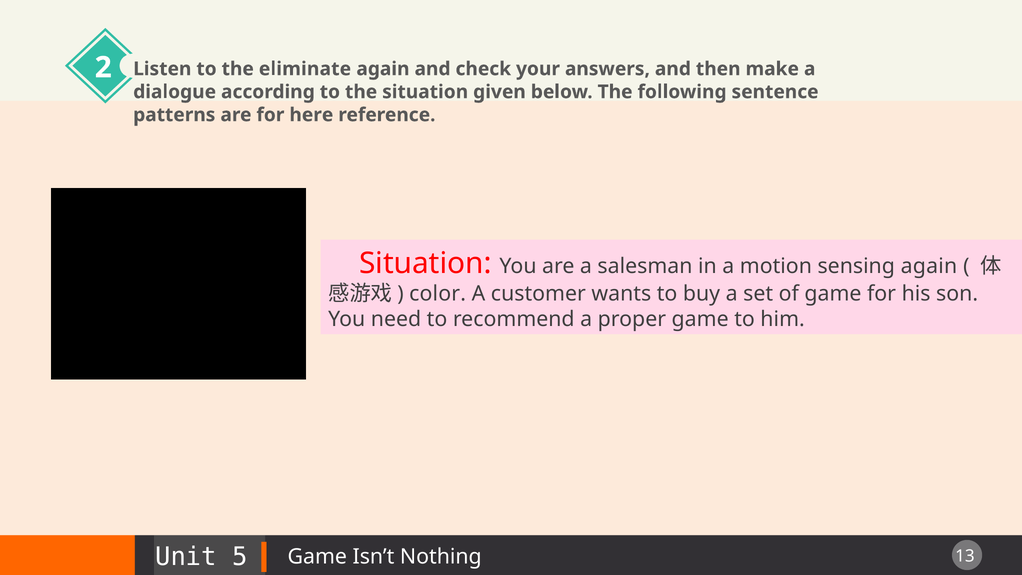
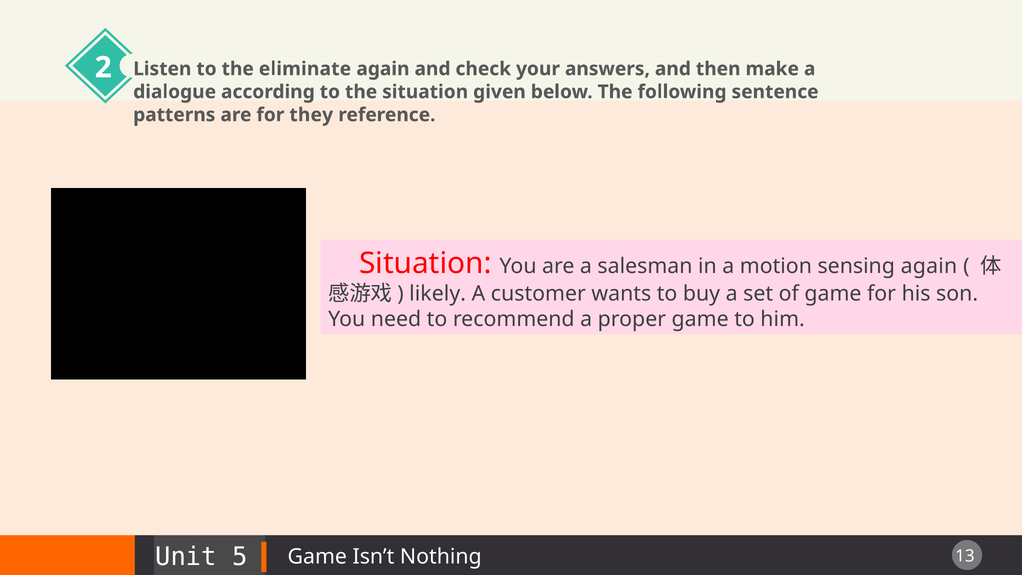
here: here -> they (311, 115)
color: color -> likely (438, 294)
